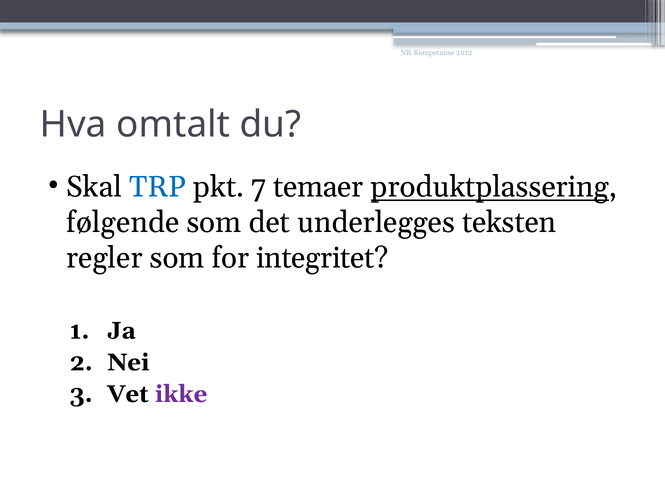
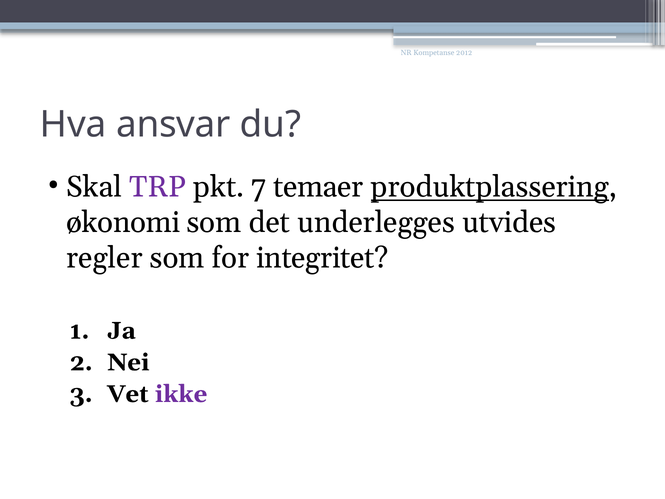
omtalt: omtalt -> ansvar (173, 124)
TRP colour: blue -> purple (158, 187)
følgende: følgende -> økonomi (123, 222)
teksten: teksten -> utvides (509, 222)
